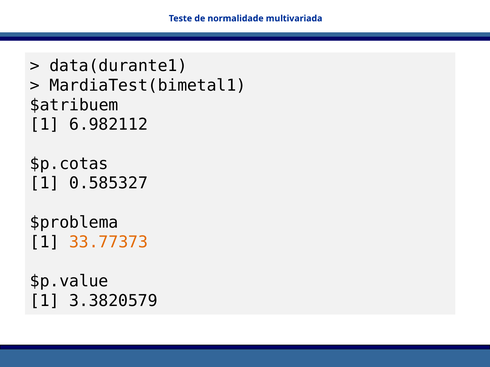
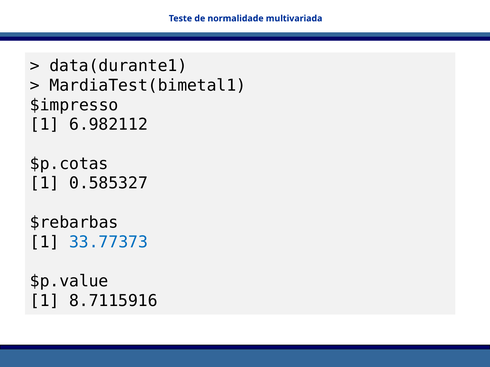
$atribuem: $atribuem -> $impresso (74, 105)
$problema: $problema -> $rebarbas (74, 223)
33.77373 colour: orange -> blue (109, 242)
3.3820579: 3.3820579 -> 8.7115916 (113, 301)
